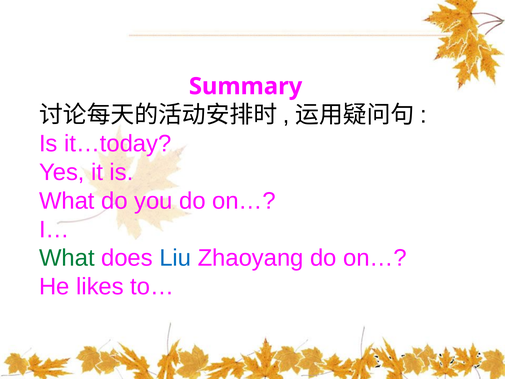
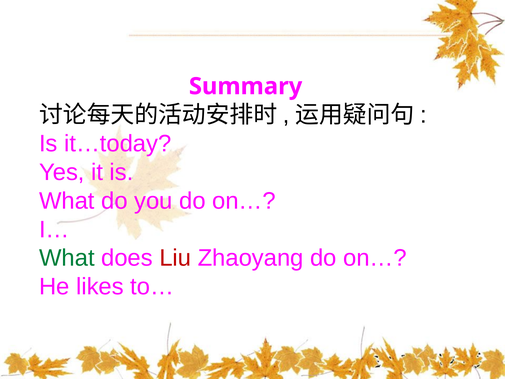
Liu colour: blue -> red (175, 258)
